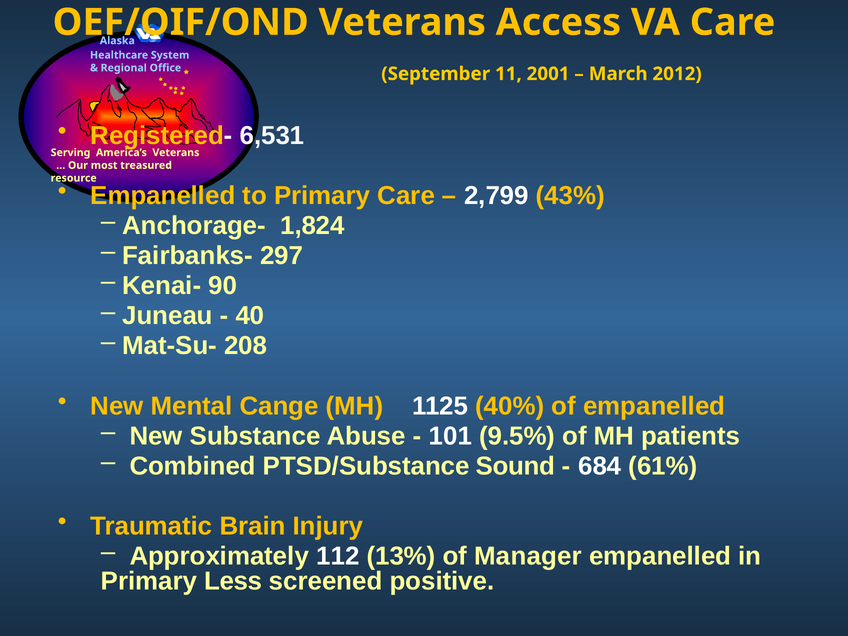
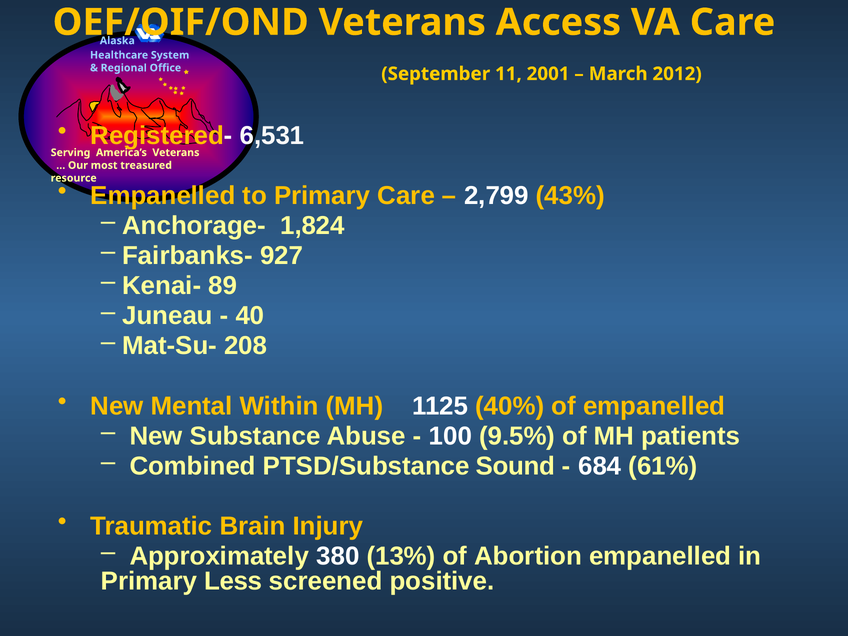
297: 297 -> 927 (282, 256)
90: 90 -> 89 (223, 286)
Cange: Cange -> Within (279, 406)
101: 101 -> 100 (450, 436)
112: 112 -> 380 (338, 556)
Manager: Manager -> Abortion (528, 556)
